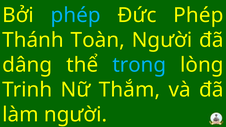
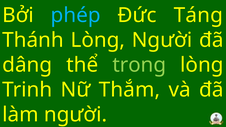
Đức Phép: Phép -> Táng (198, 15)
Thánh Toàn: Toàn -> Lòng (98, 40)
trong colour: light blue -> light green (139, 65)
